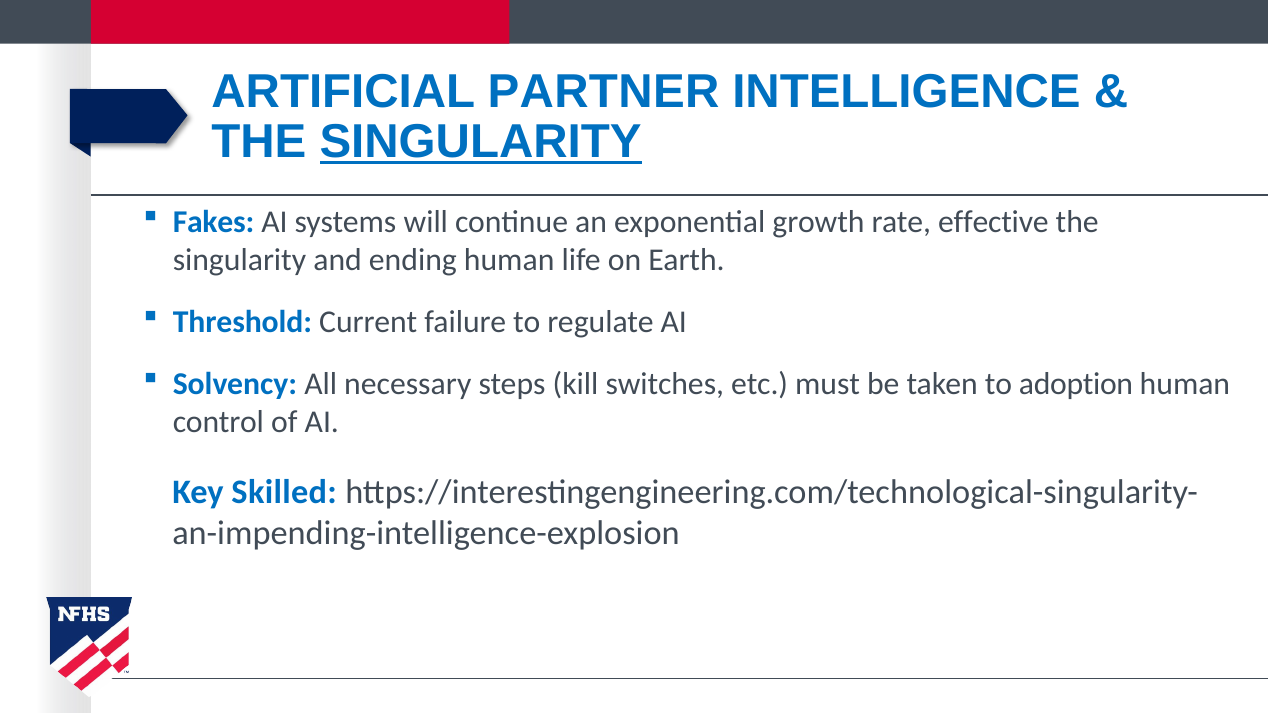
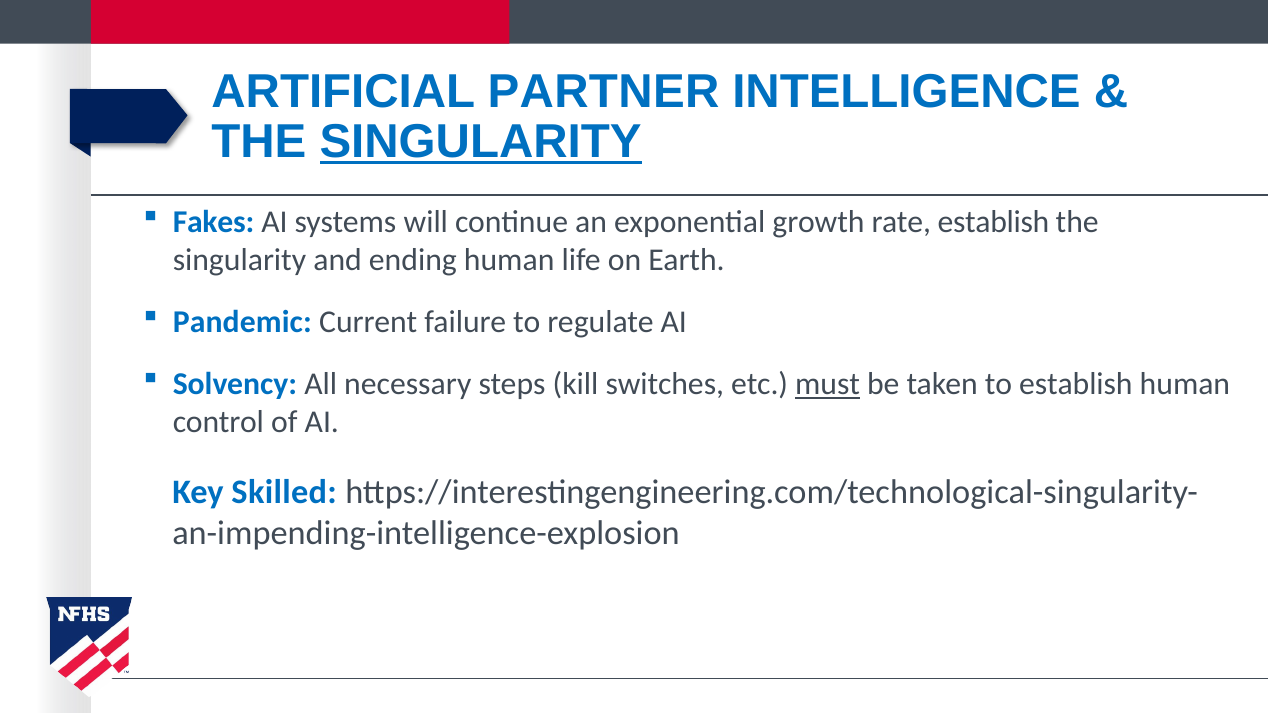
rate effective: effective -> establish (993, 222)
Threshold: Threshold -> Pandemic (242, 322)
must underline: none -> present (828, 384)
to adoption: adoption -> establish (1076, 384)
